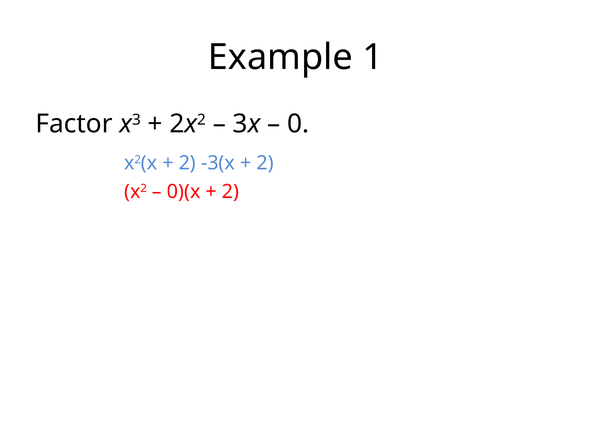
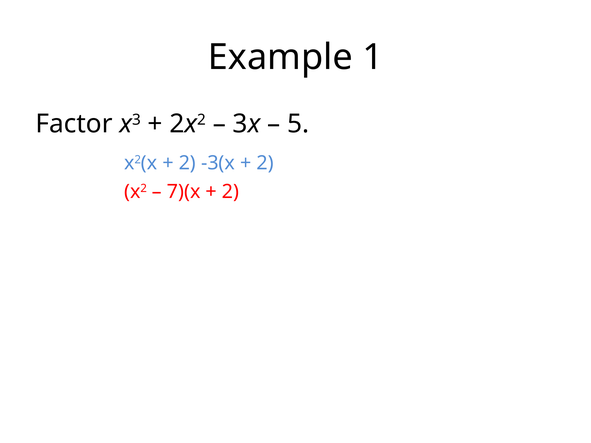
0: 0 -> 5 (298, 124)
0)(x: 0)(x -> 7)(x (184, 192)
